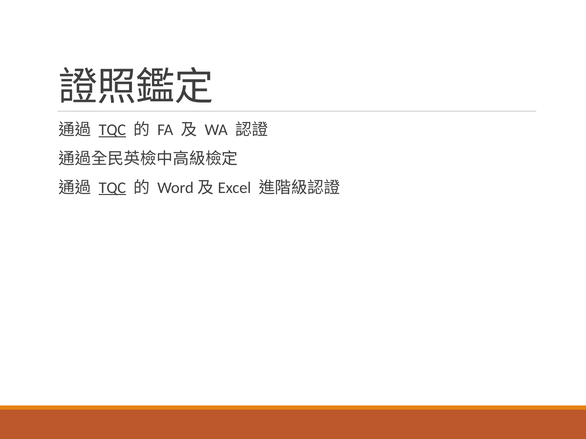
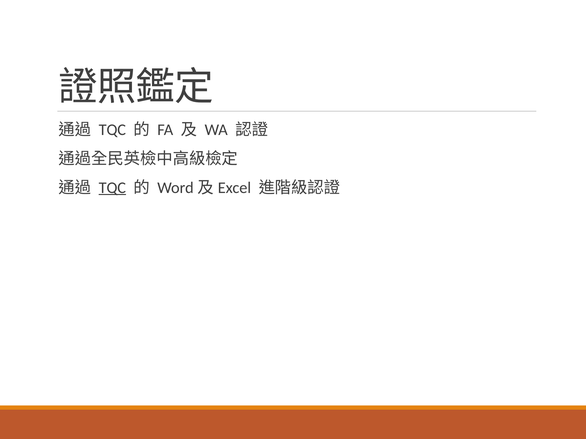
TQC underline: present -> none (112, 130)
